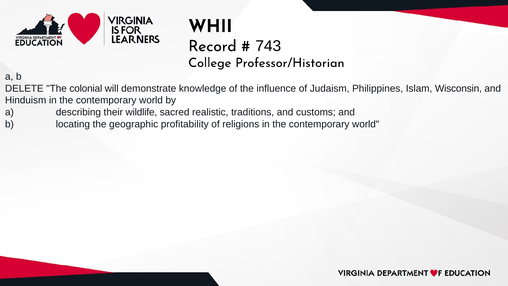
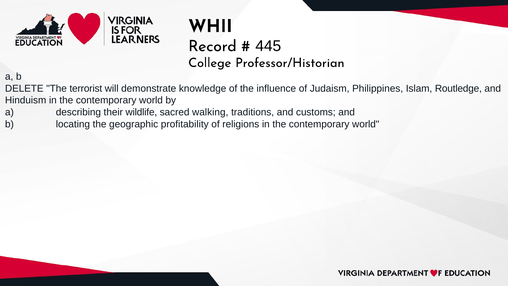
743: 743 -> 445 (268, 46)
colonial: colonial -> terrorist (86, 88)
Wisconsin: Wisconsin -> Routledge (458, 88)
realistic: realistic -> walking (210, 112)
